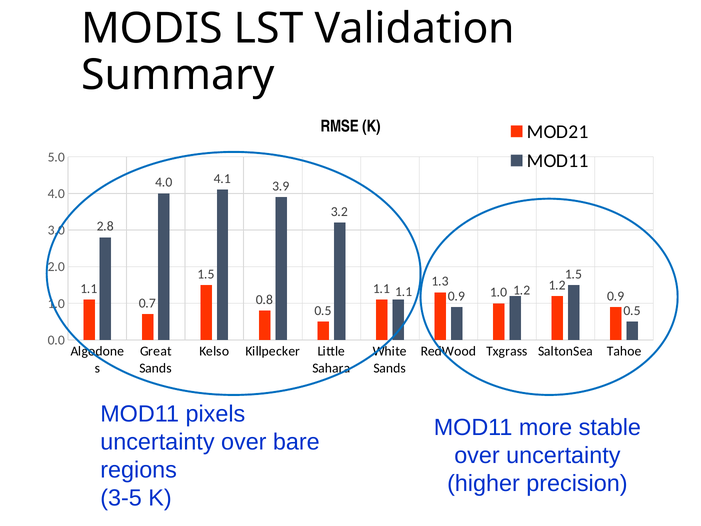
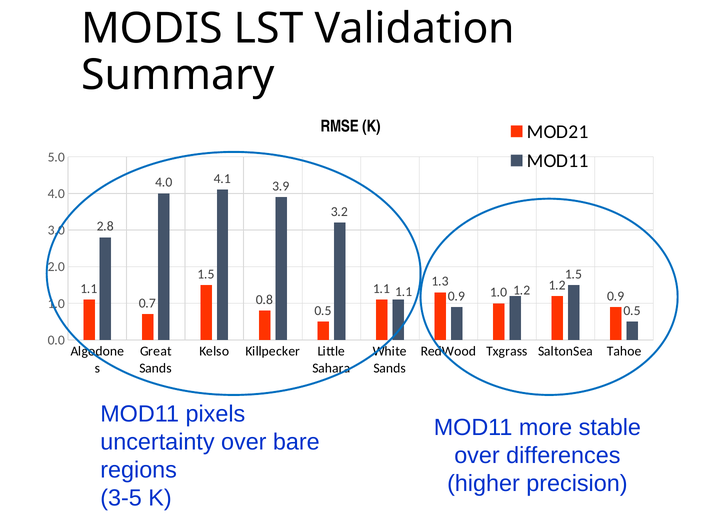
over uncertainty: uncertainty -> differences (563, 455)
